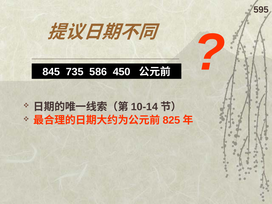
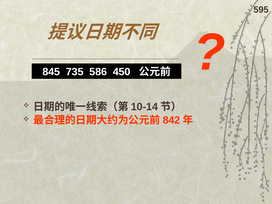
825: 825 -> 842 (171, 120)
